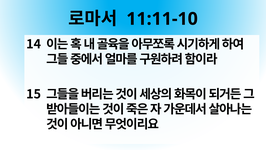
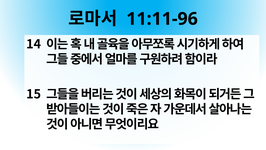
11:11-10: 11:11-10 -> 11:11-96 (162, 19)
